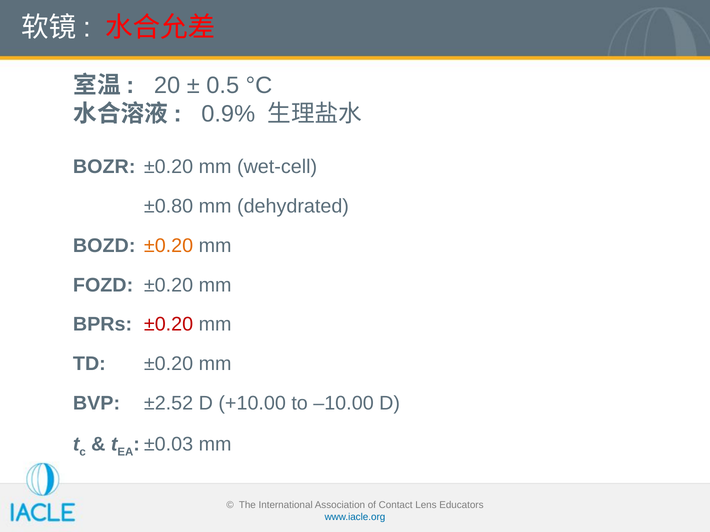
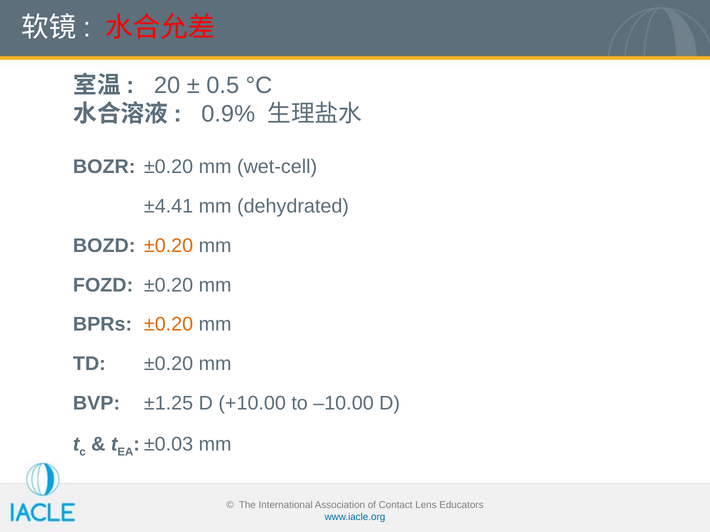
±0.80: ±0.80 -> ±4.41 (169, 206)
±0.20 colour: red -> orange (169, 325)
±2.52: ±2.52 -> ±1.25 (169, 404)
